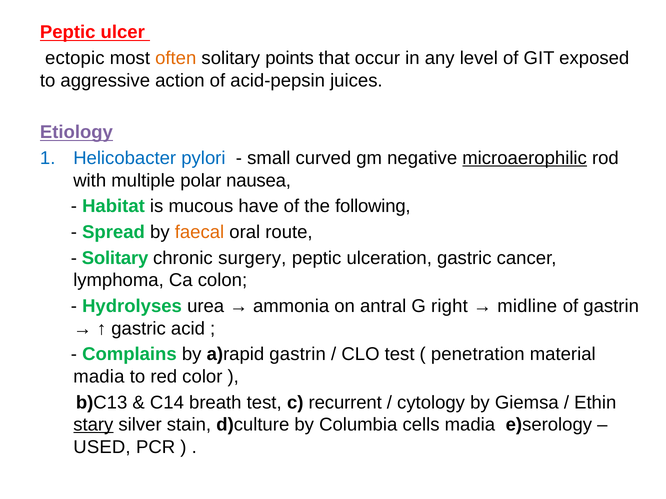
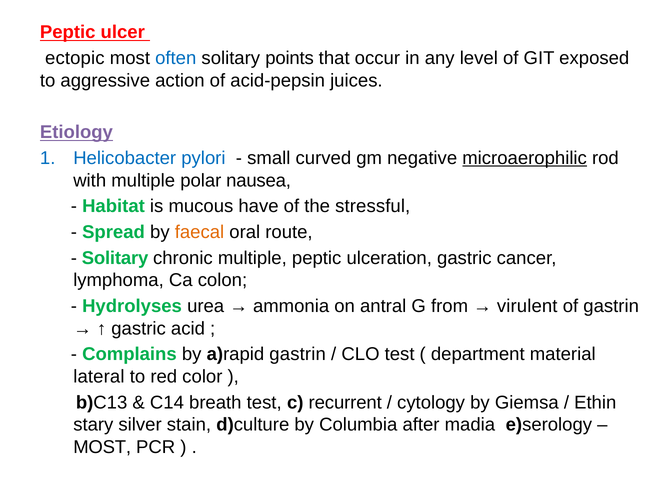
often colour: orange -> blue (176, 58)
following: following -> stressful (373, 207)
chronic surgery: surgery -> multiple (252, 258)
right: right -> from (450, 307)
midline: midline -> virulent (527, 307)
penetration: penetration -> department (478, 355)
madia: madia -> lateral (99, 377)
stary underline: present -> none (93, 425)
cells: cells -> after (421, 425)
USED: USED -> MOST (102, 447)
